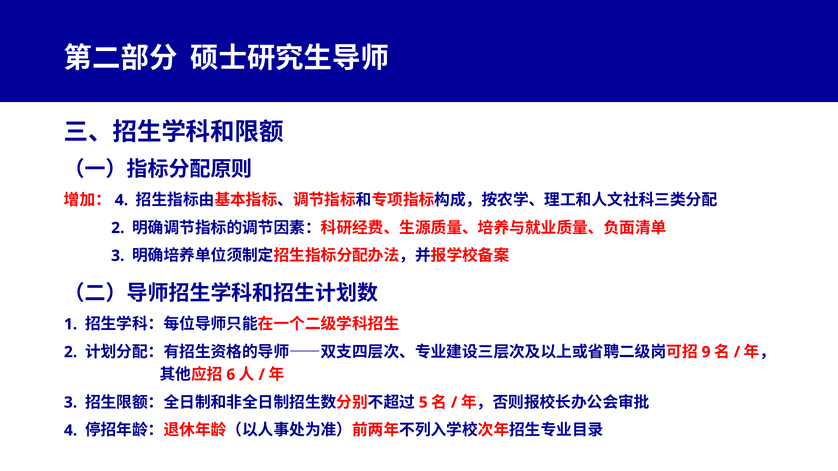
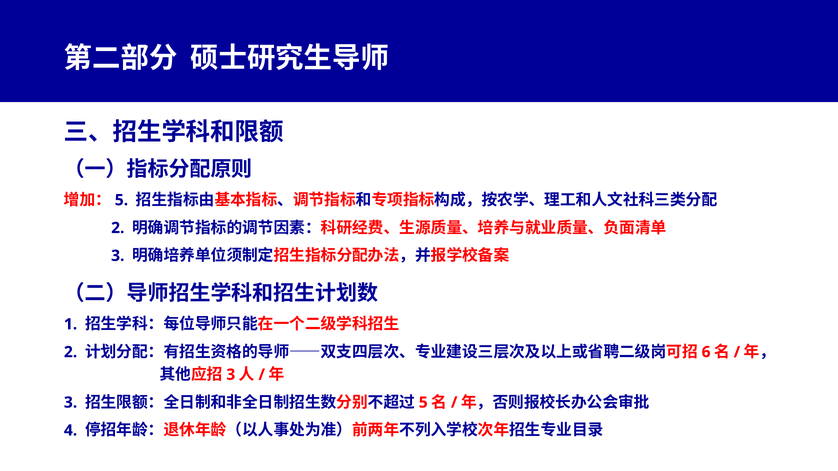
4: 4 -> 5 (121, 200)
9: 9 -> 6 (706, 352)
6: 6 -> 3 (231, 375)
